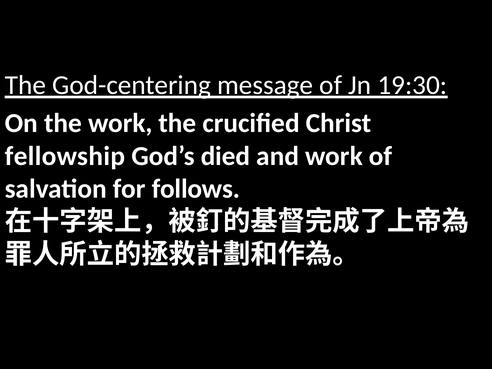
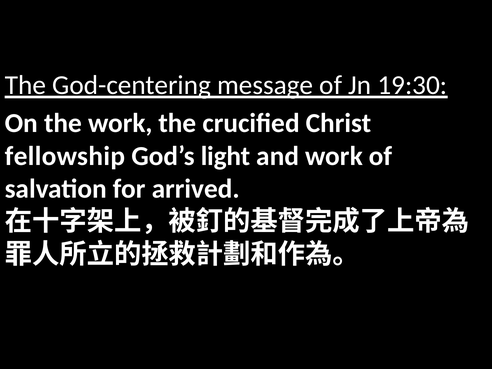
died: died -> light (226, 156)
follows: follows -> arrived (196, 189)
